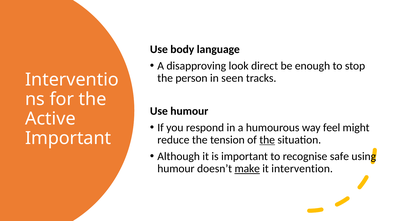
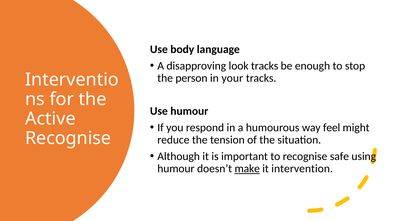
look direct: direct -> tracks (265, 66)
seen: seen -> your (232, 78)
Important: Important -> Recognise (68, 138)
the underline: present -> none (267, 140)
